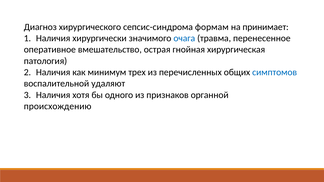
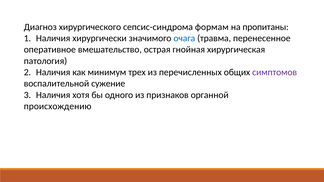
принимает: принимает -> пропитаны (266, 27)
симптомов colour: blue -> purple (275, 72)
удаляют: удаляют -> сужение (108, 84)
